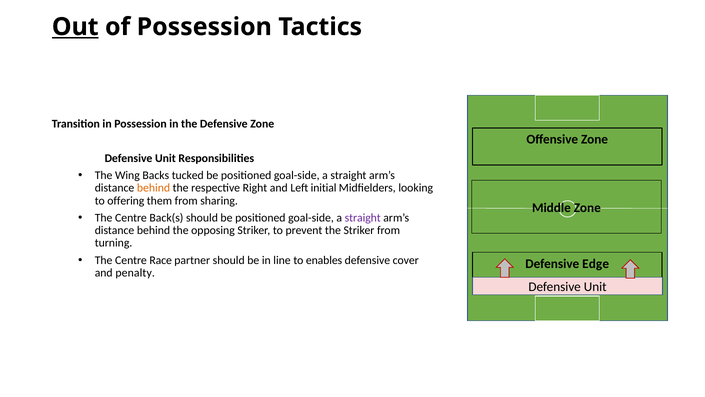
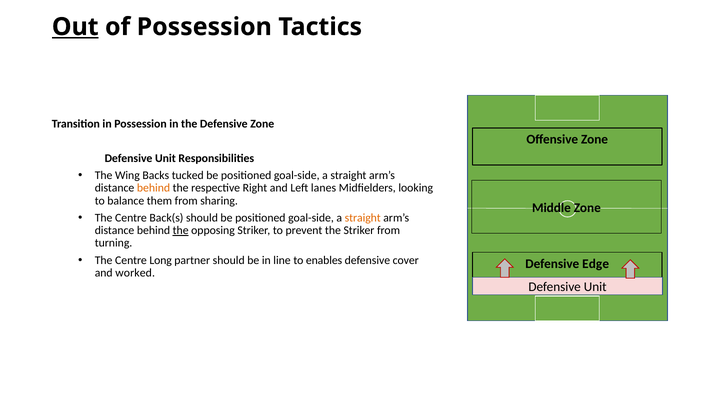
initial: initial -> lanes (324, 188)
offering: offering -> balance (126, 200)
straight colour: purple -> orange (363, 217)
the underline: none -> present (181, 230)
Race: Race -> Long (161, 260)
penalty: penalty -> worked (135, 273)
